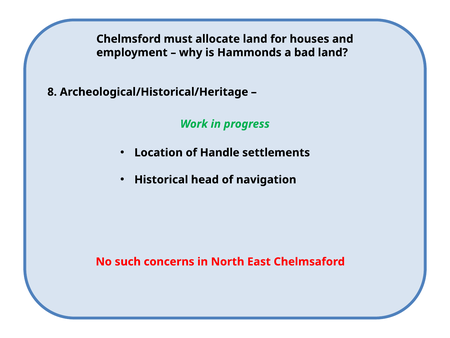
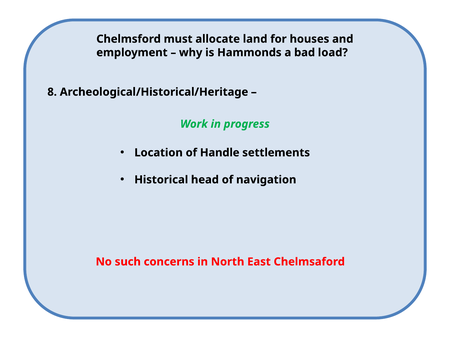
bad land: land -> load (333, 52)
